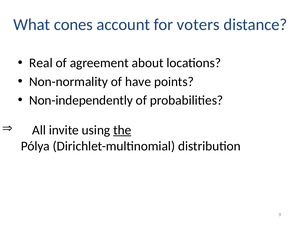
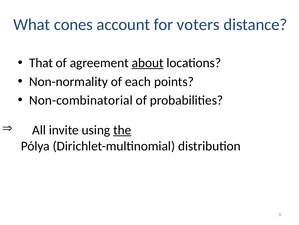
Real: Real -> That (41, 63)
about underline: none -> present (148, 63)
have: have -> each (138, 81)
Non-independently: Non-independently -> Non-combinatorial (81, 100)
